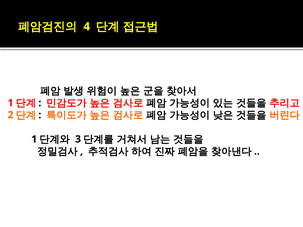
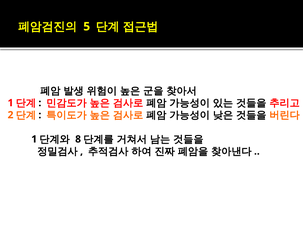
4: 4 -> 5 (87, 27)
3: 3 -> 8 (78, 139)
